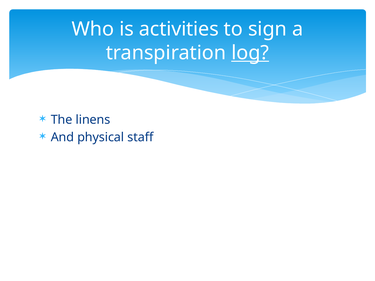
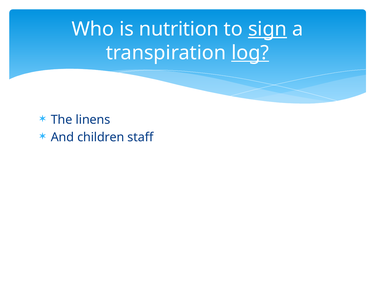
activities: activities -> nutrition (179, 29)
sign underline: none -> present (267, 29)
physical: physical -> children (101, 137)
